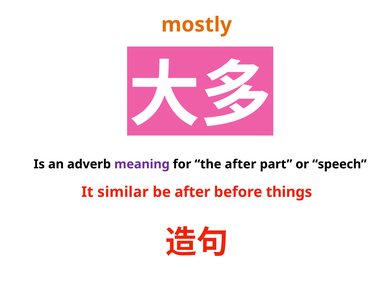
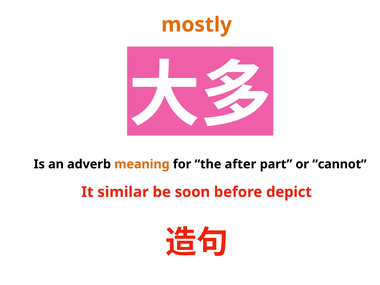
meaning colour: purple -> orange (142, 164)
speech: speech -> cannot (339, 164)
be after: after -> soon (192, 192)
things: things -> depict (289, 192)
